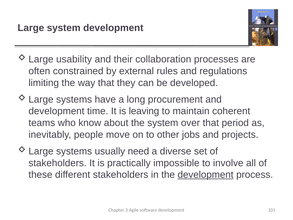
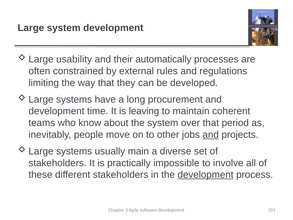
collaboration: collaboration -> automatically (163, 59)
and underline: none -> present (211, 134)
need: need -> main (138, 151)
